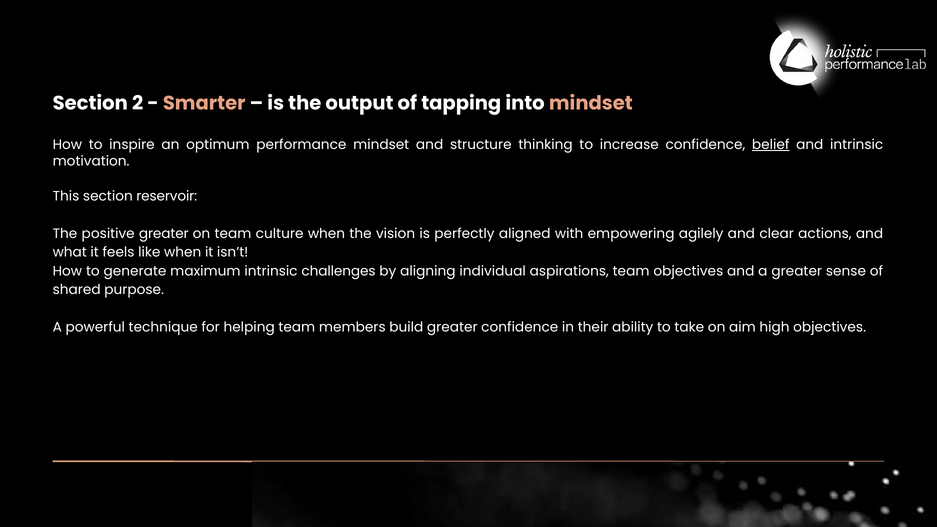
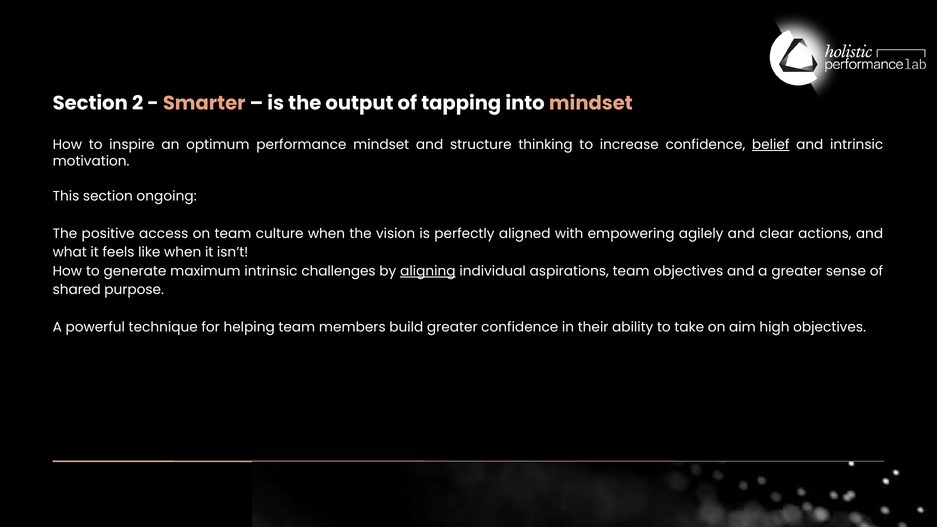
reservoir: reservoir -> ongoing (167, 196)
positive greater: greater -> access (164, 234)
aligning underline: none -> present (428, 271)
